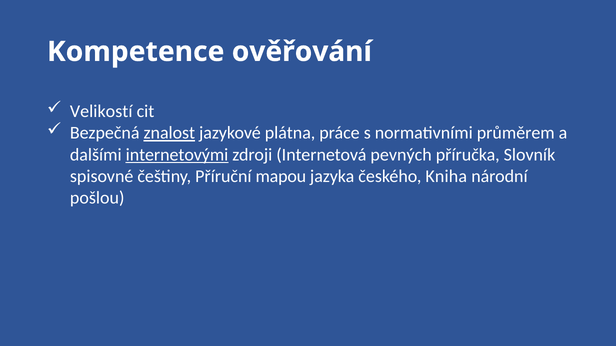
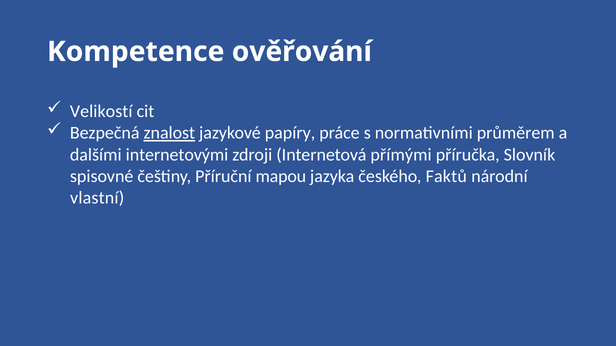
plátna: plátna -> papíry (290, 133)
internetovými underline: present -> none (177, 155)
pevných: pevných -> přímými (401, 155)
Kniha: Kniha -> Faktů (446, 176)
pošlou: pošlou -> vlastní (97, 198)
